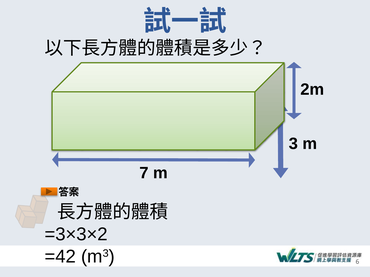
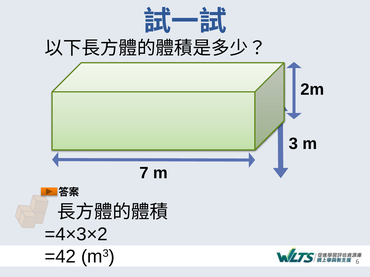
=3×3×2: =3×3×2 -> =4×3×2 (76, 235)
